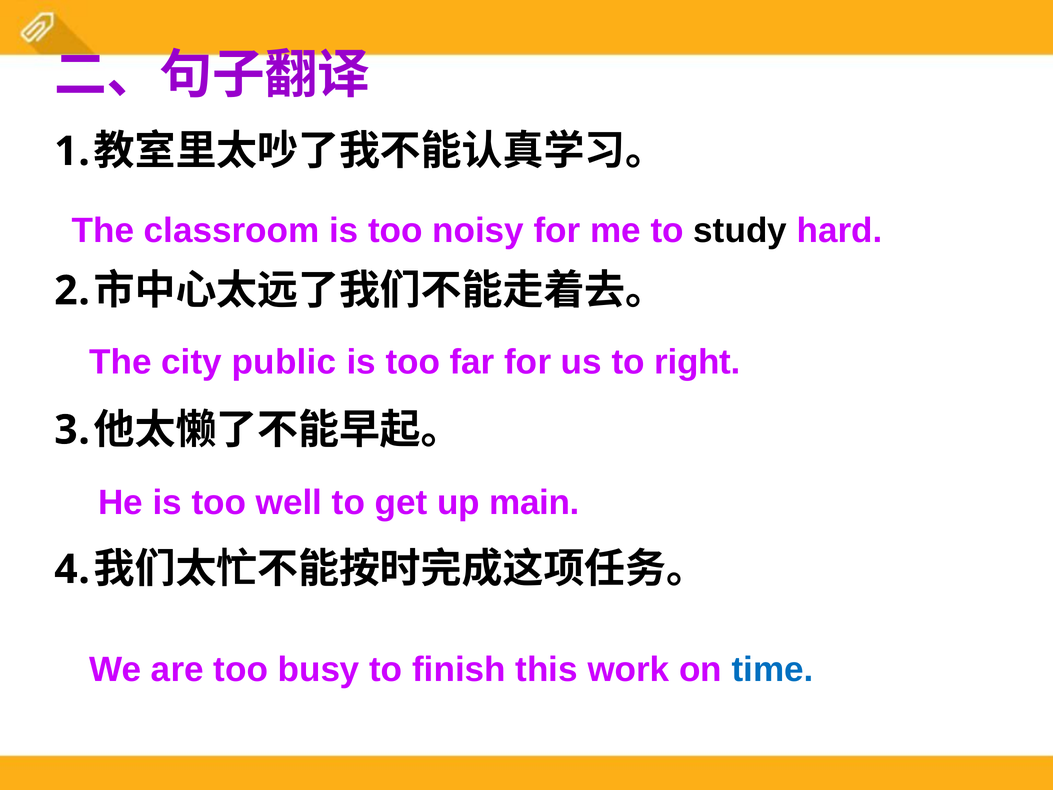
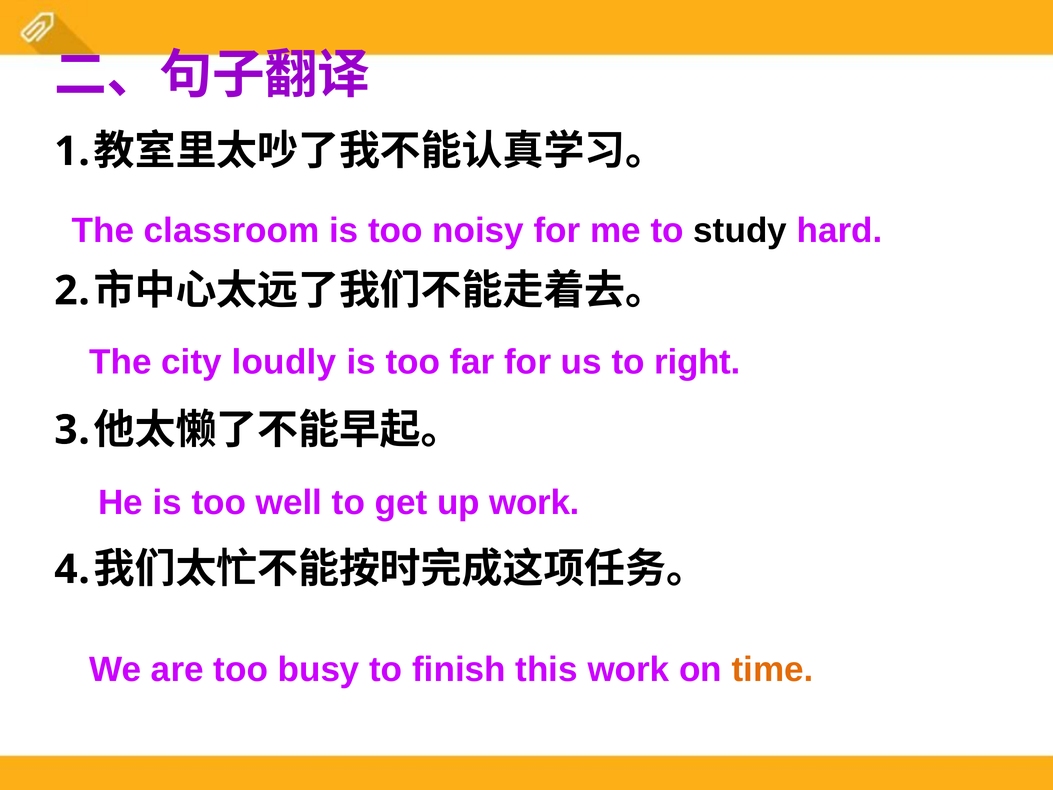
public: public -> loudly (284, 362)
up main: main -> work (534, 503)
time colour: blue -> orange (773, 669)
